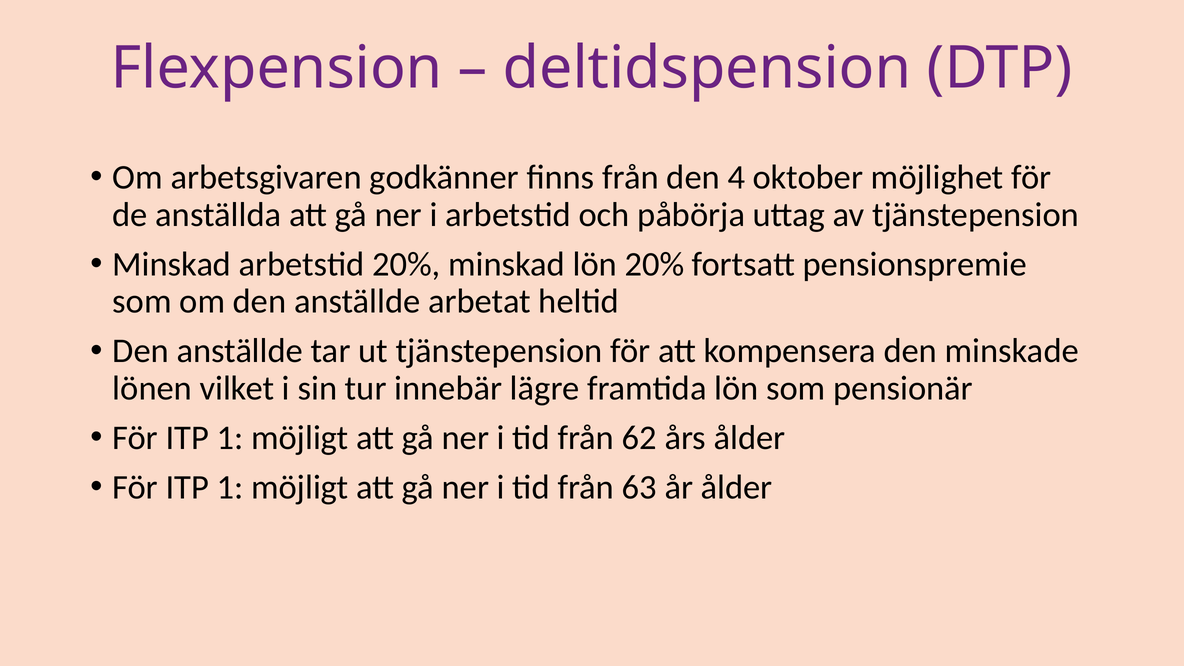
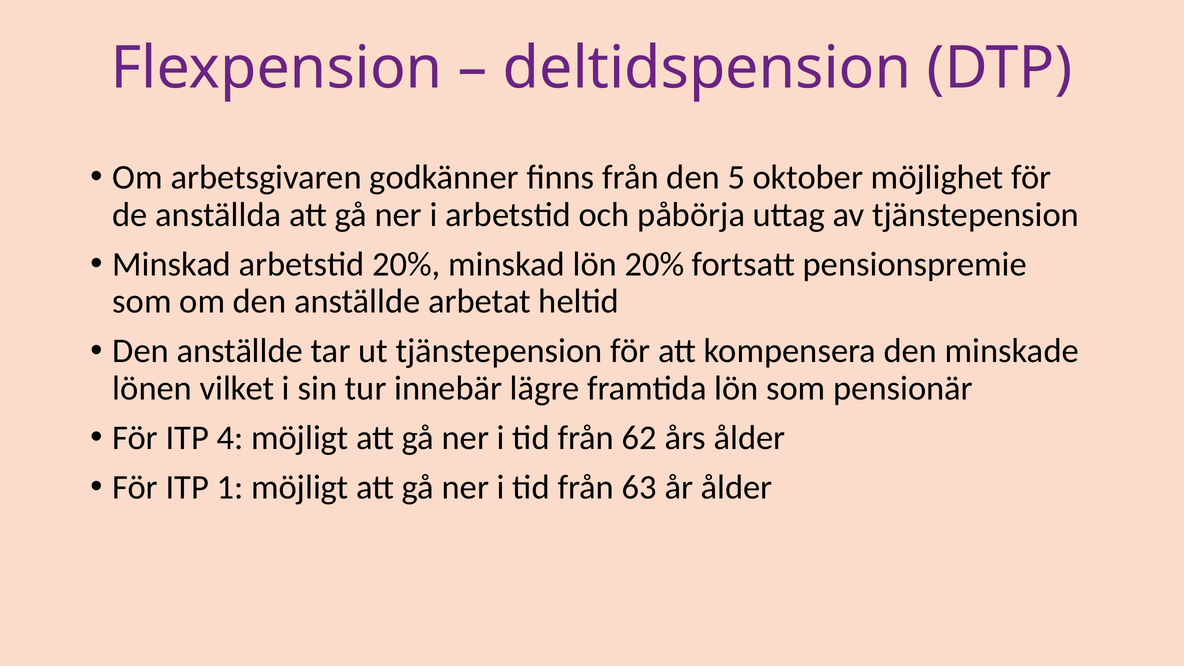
4: 4 -> 5 (736, 177)
1: 1 -> 4 (230, 438)
